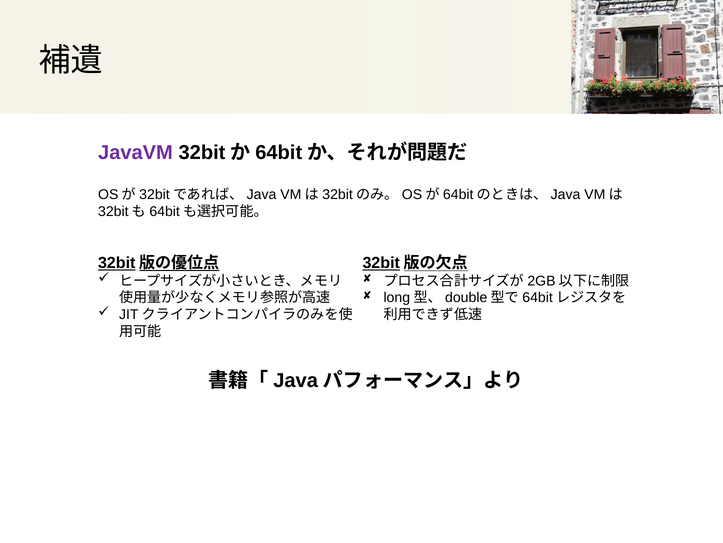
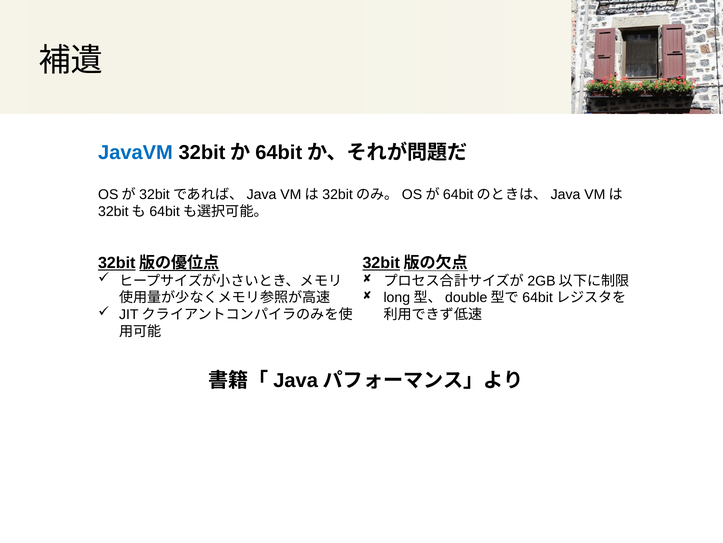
JavaVM colour: purple -> blue (135, 152)
